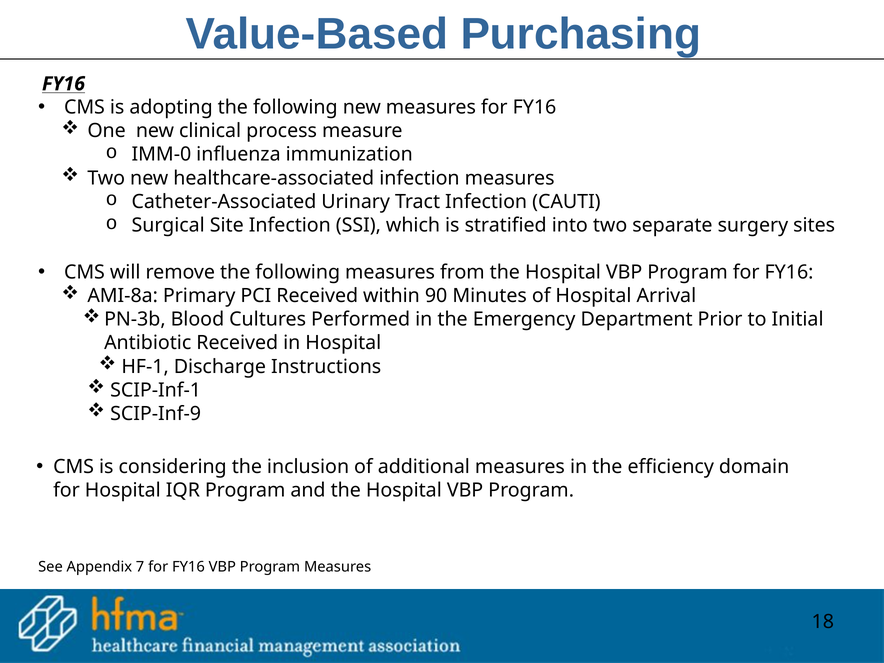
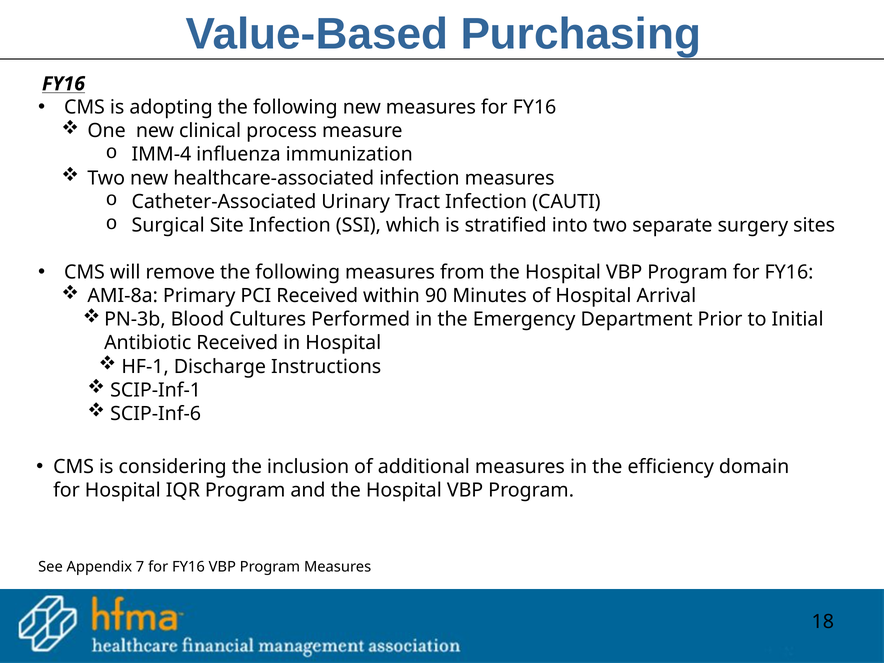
IMM-0: IMM-0 -> IMM-4 (161, 154)
SCIP-Inf-9: SCIP-Inf-9 -> SCIP-Inf-6 (156, 414)
